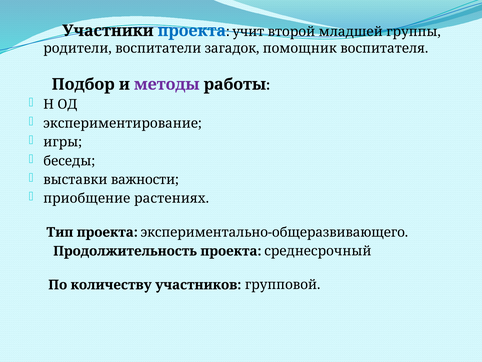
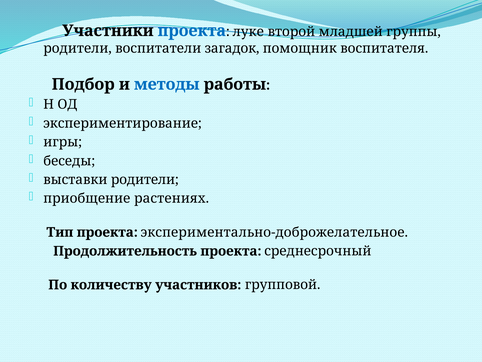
учит: учит -> луке (248, 32)
методы colour: purple -> blue (167, 84)
выставки важности: важности -> родители (145, 179)
экспериментально-общеразвивающего: экспериментально-общеразвивающего -> экспериментально-доброжелательное (274, 232)
